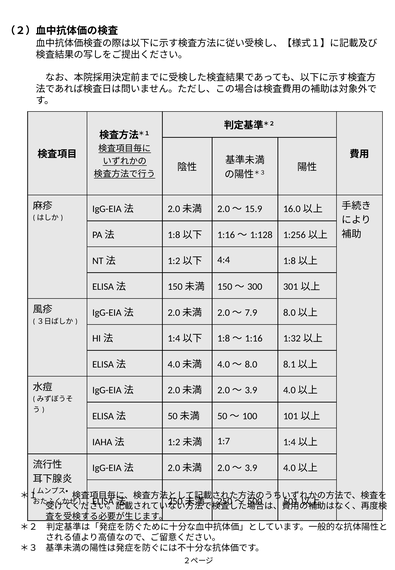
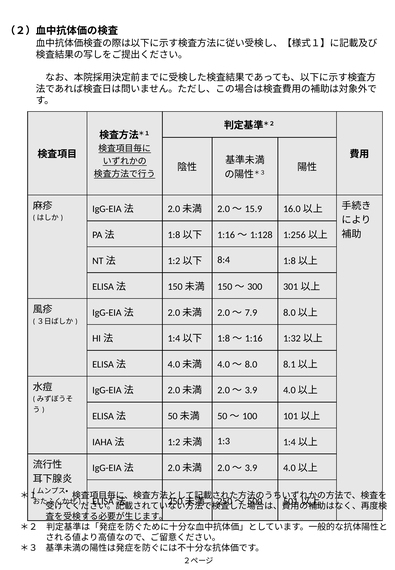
4:4: 4:4 -> 8:4 (224, 260)
1:7: 1:7 -> 1:3 (224, 442)
